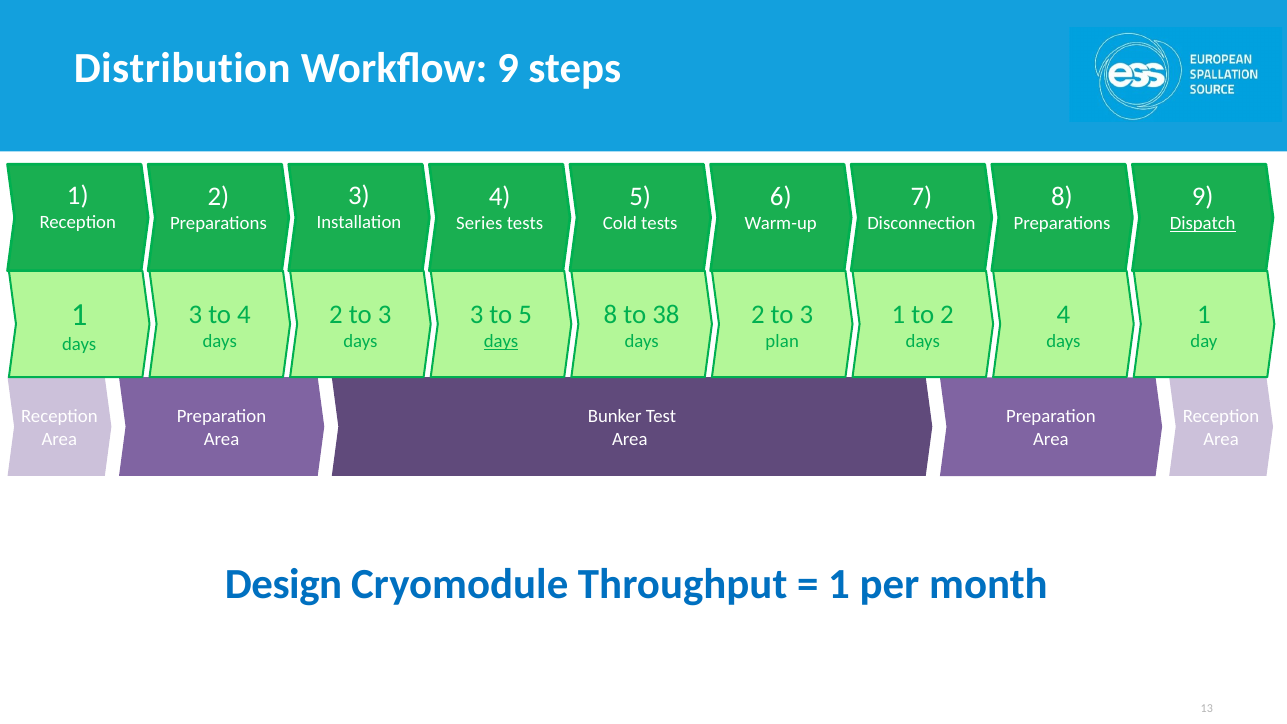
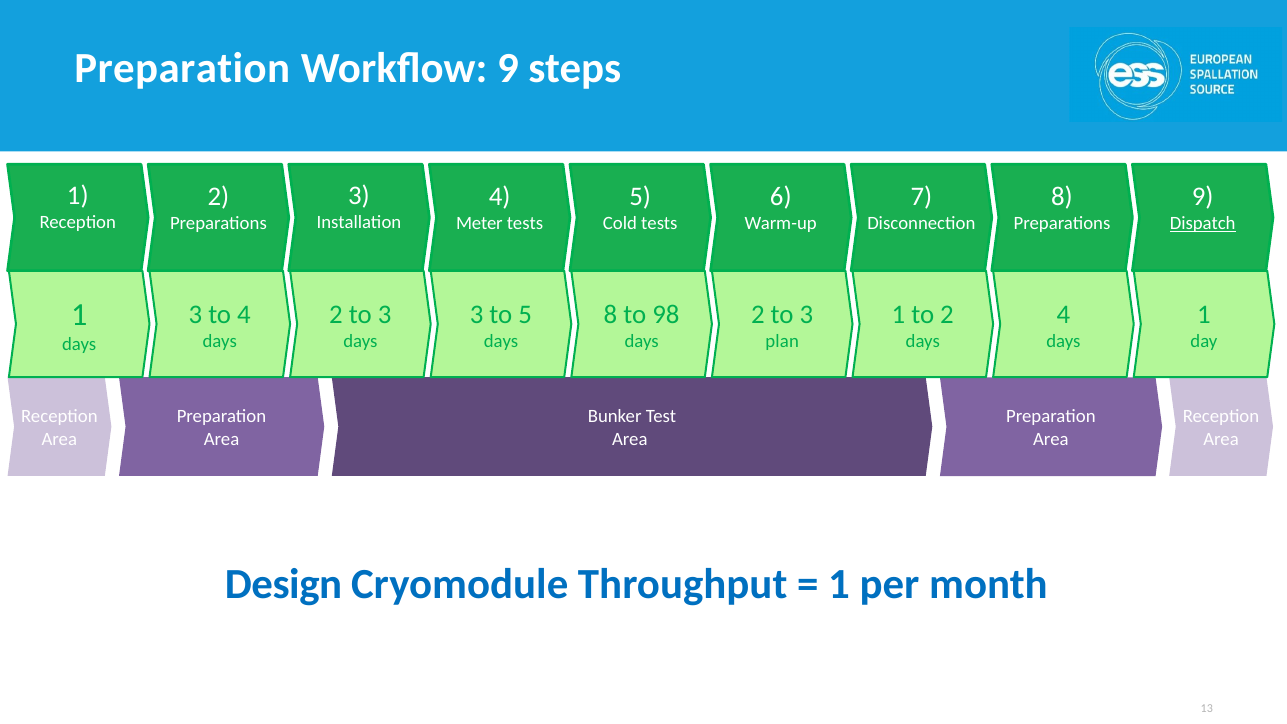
Distribution: Distribution -> Preparation (182, 68)
Series: Series -> Meter (479, 224)
38: 38 -> 98 (666, 315)
days underline: present -> none (501, 341)
